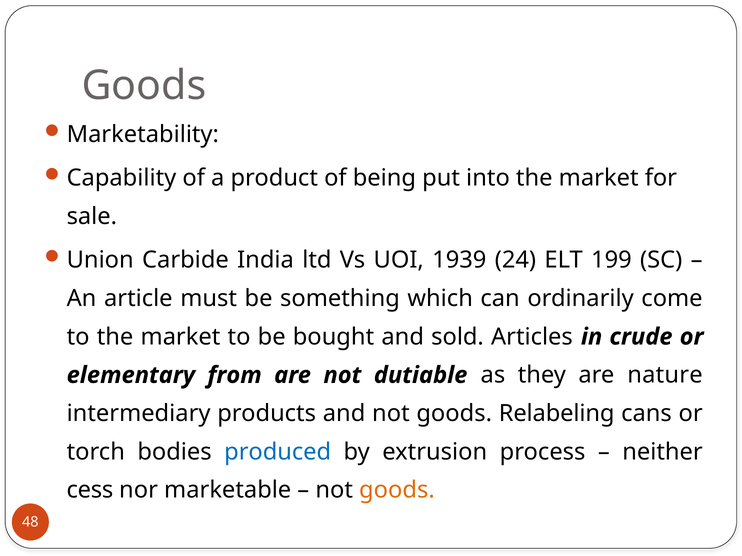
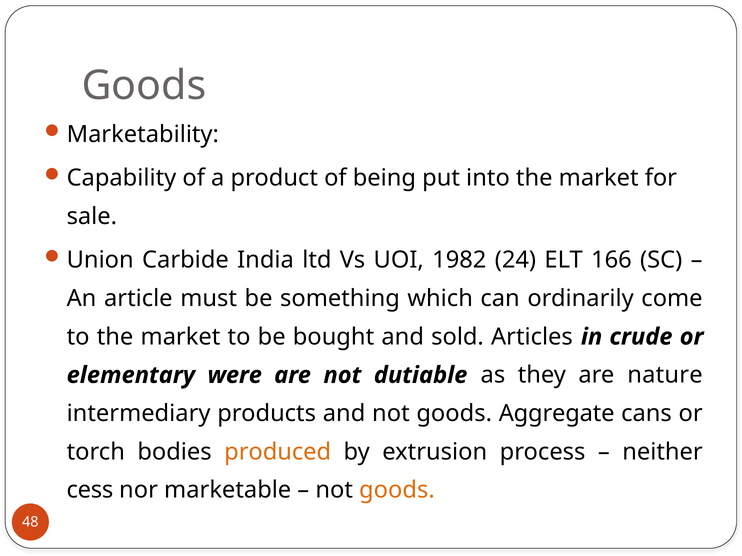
1939: 1939 -> 1982 (459, 260)
199: 199 -> 166 (611, 260)
from: from -> were (235, 375)
Relabeling: Relabeling -> Aggregate (557, 414)
produced colour: blue -> orange (278, 452)
